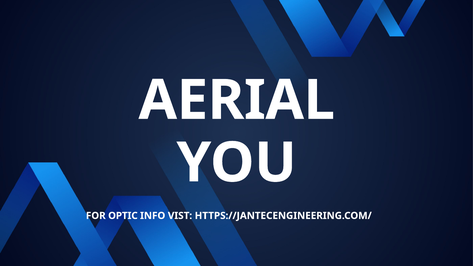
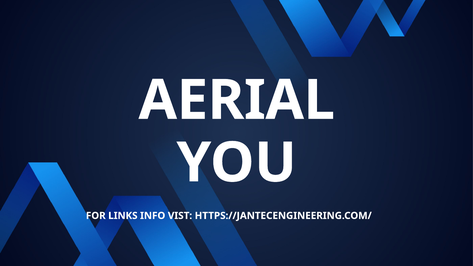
OPTIC: OPTIC -> LINKS (123, 216)
